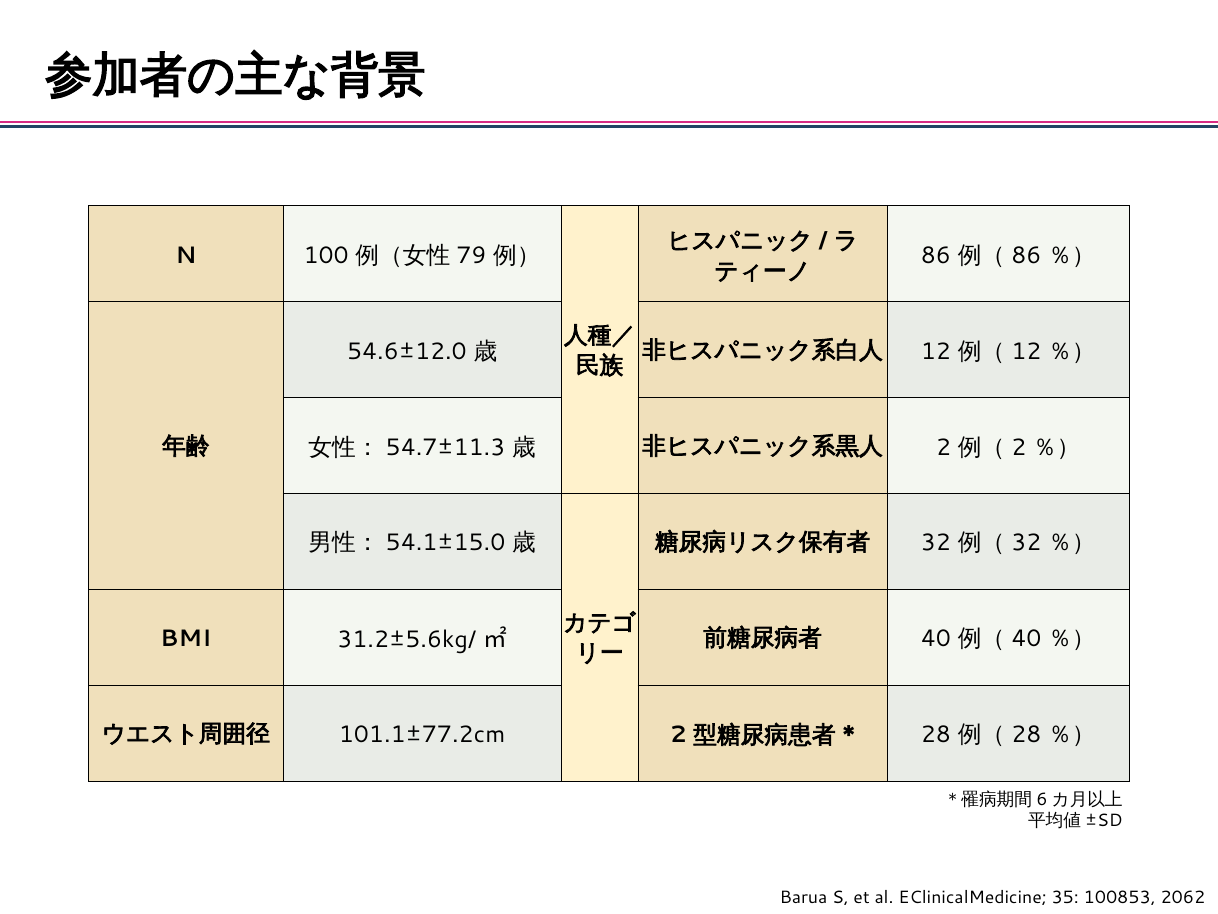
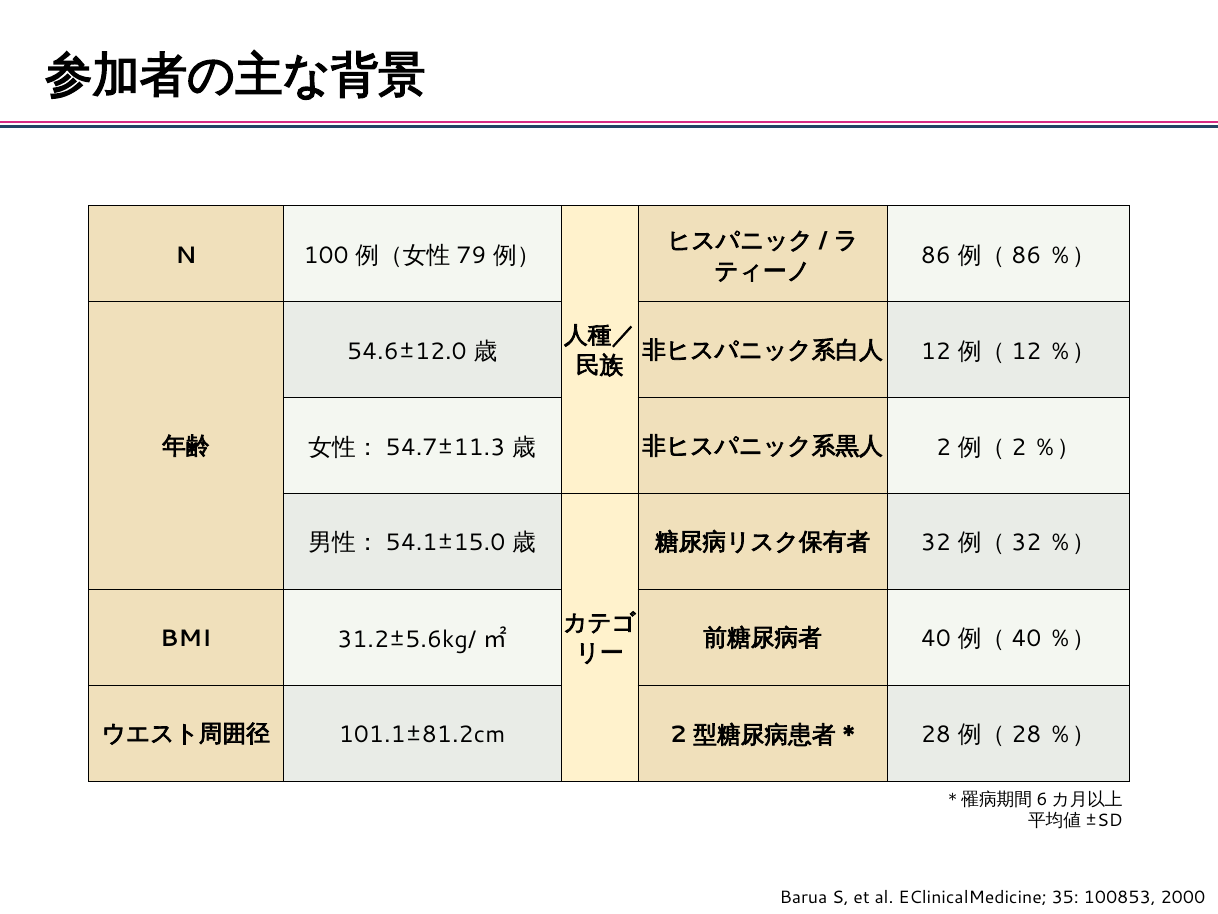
101.1±77.2cm: 101.1±77.2cm -> 101.1±81.2cm (422, 734)
2062: 2062 -> 2000 (1183, 898)
